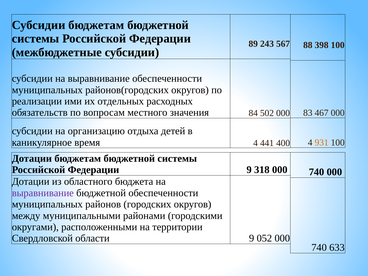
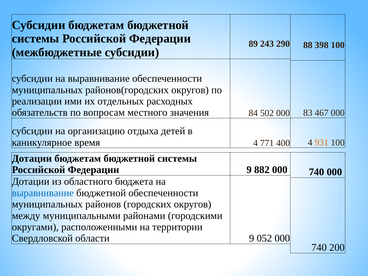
567: 567 -> 290 (283, 44)
441: 441 -> 771 (267, 143)
318: 318 -> 882 (262, 170)
выравнивание colour: purple -> blue (43, 193)
633: 633 -> 200 (337, 247)
